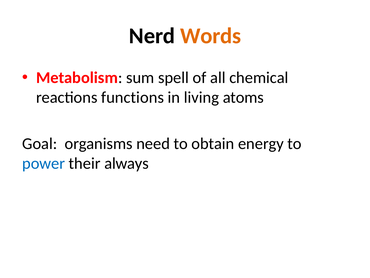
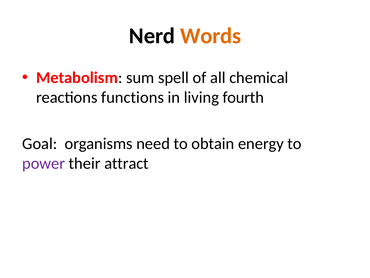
atoms: atoms -> fourth (243, 97)
power colour: blue -> purple (44, 163)
always: always -> attract (126, 163)
